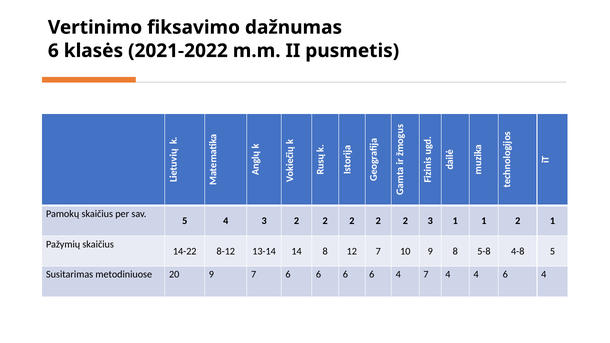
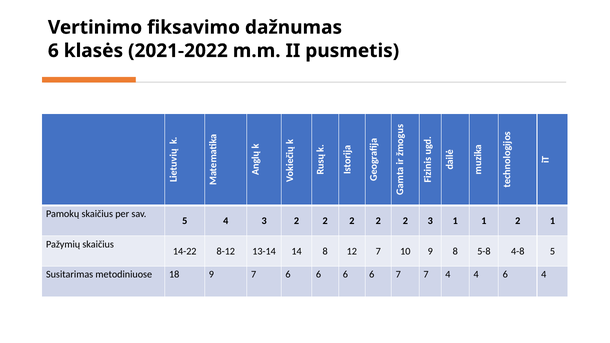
20: 20 -> 18 (174, 275)
6 6 4: 4 -> 7 (398, 275)
